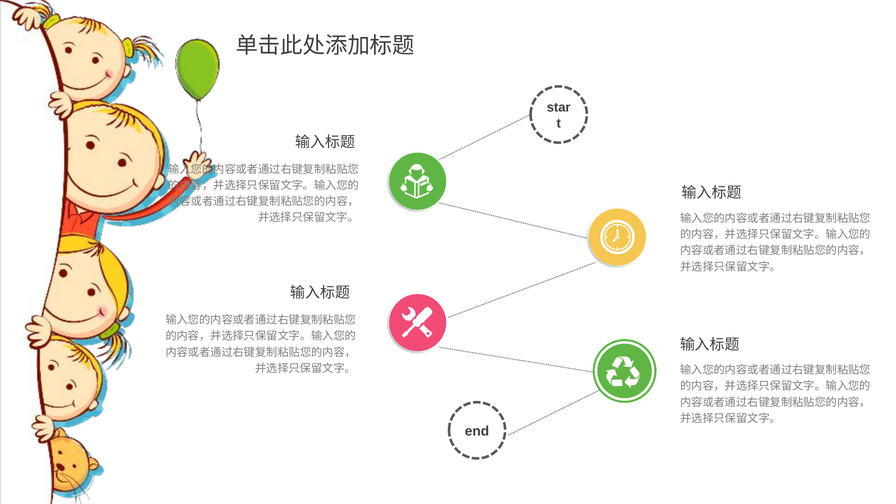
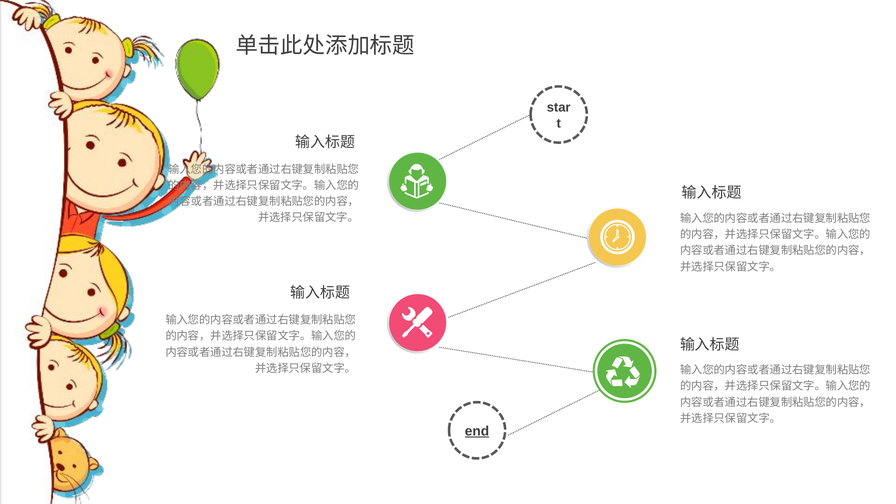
end underline: none -> present (477, 431)
